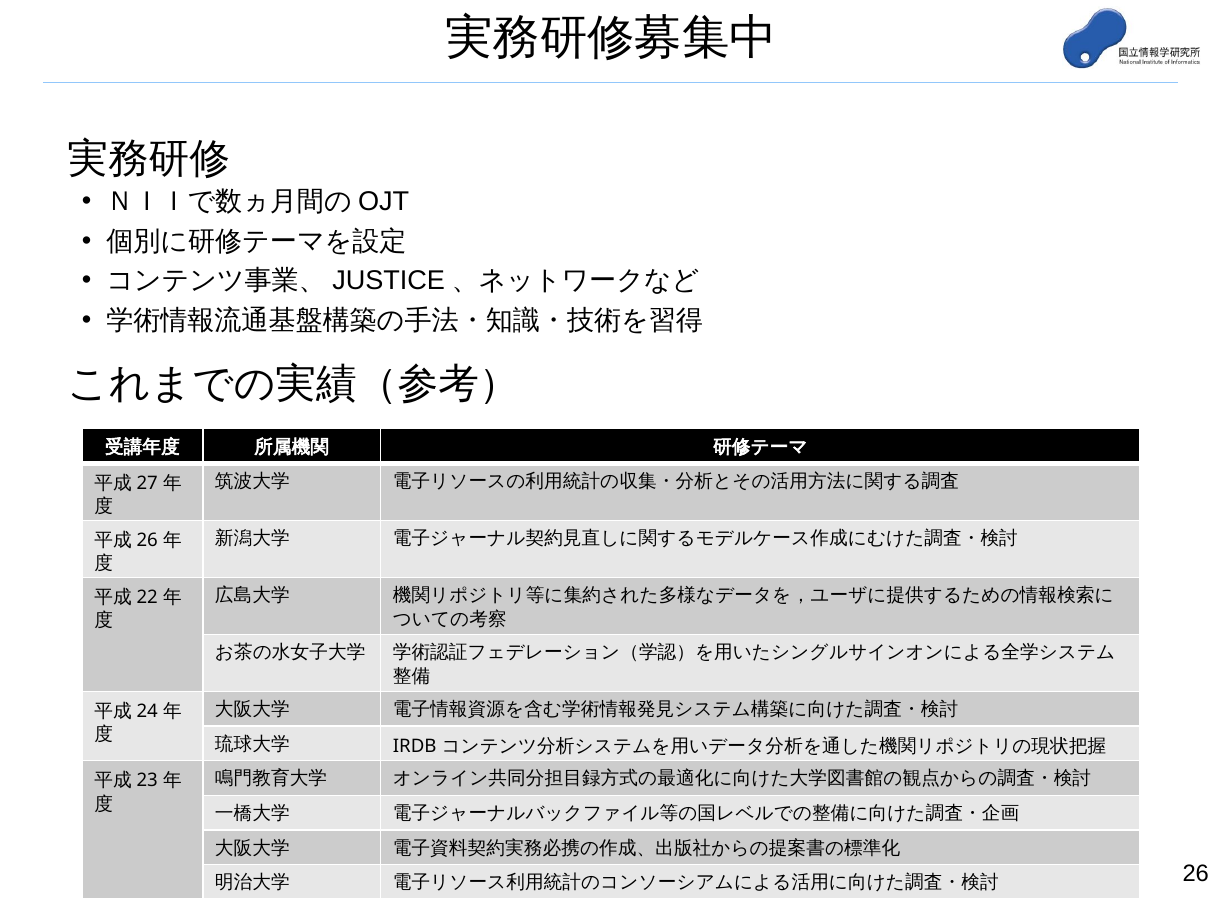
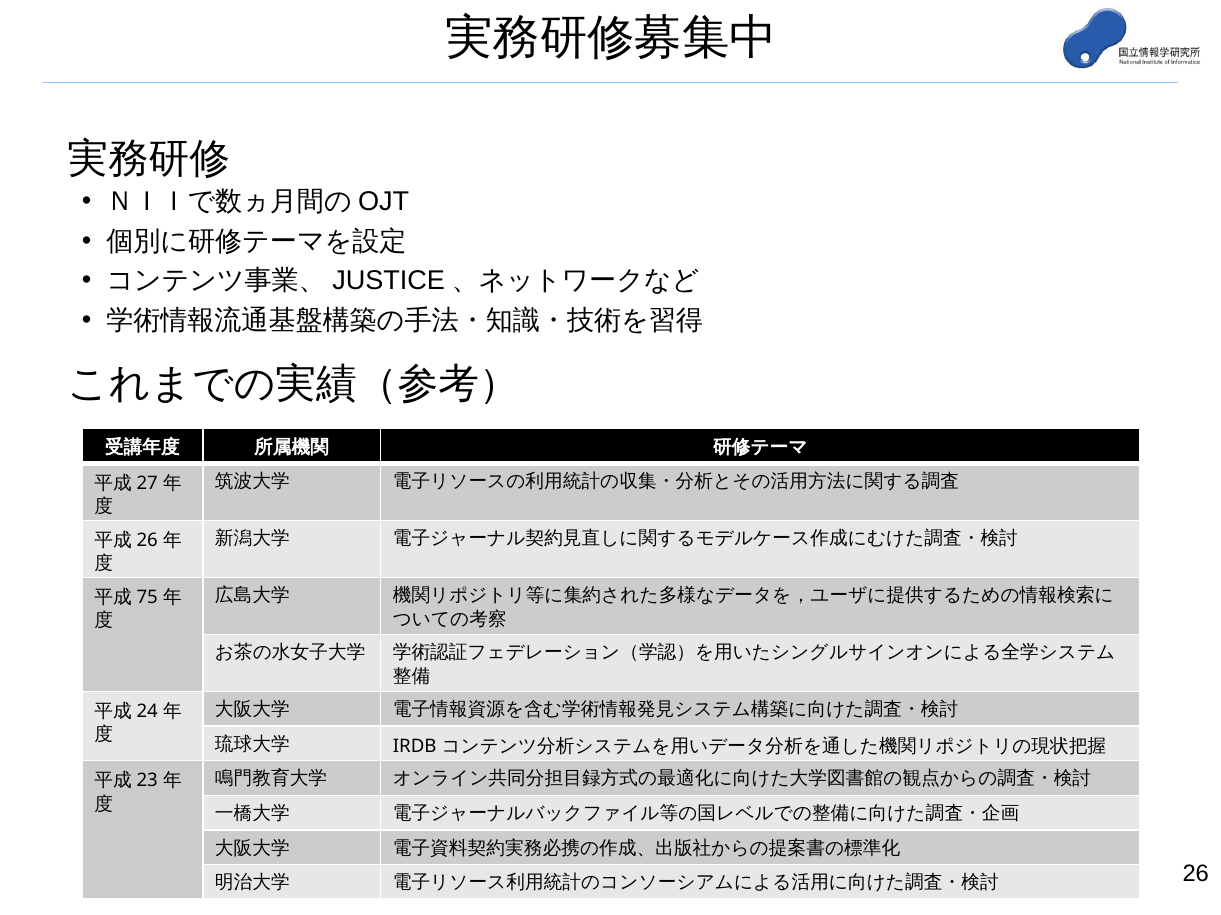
22: 22 -> 75 (147, 598)
